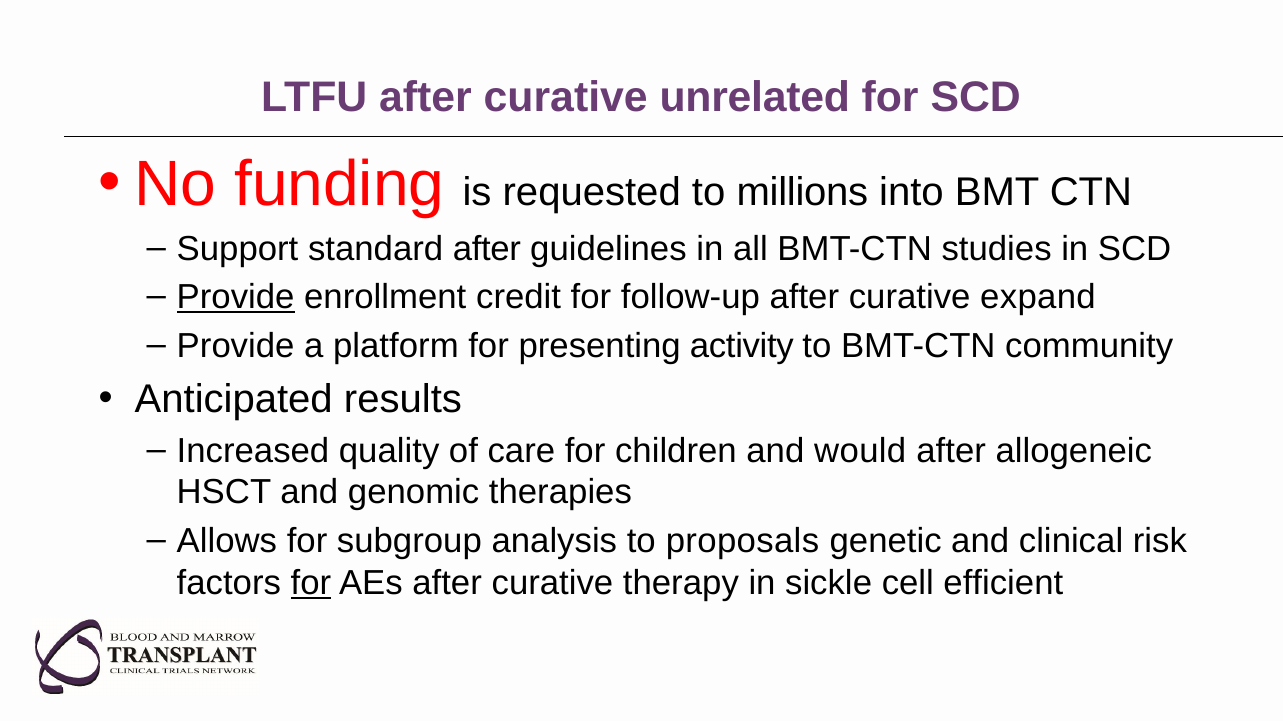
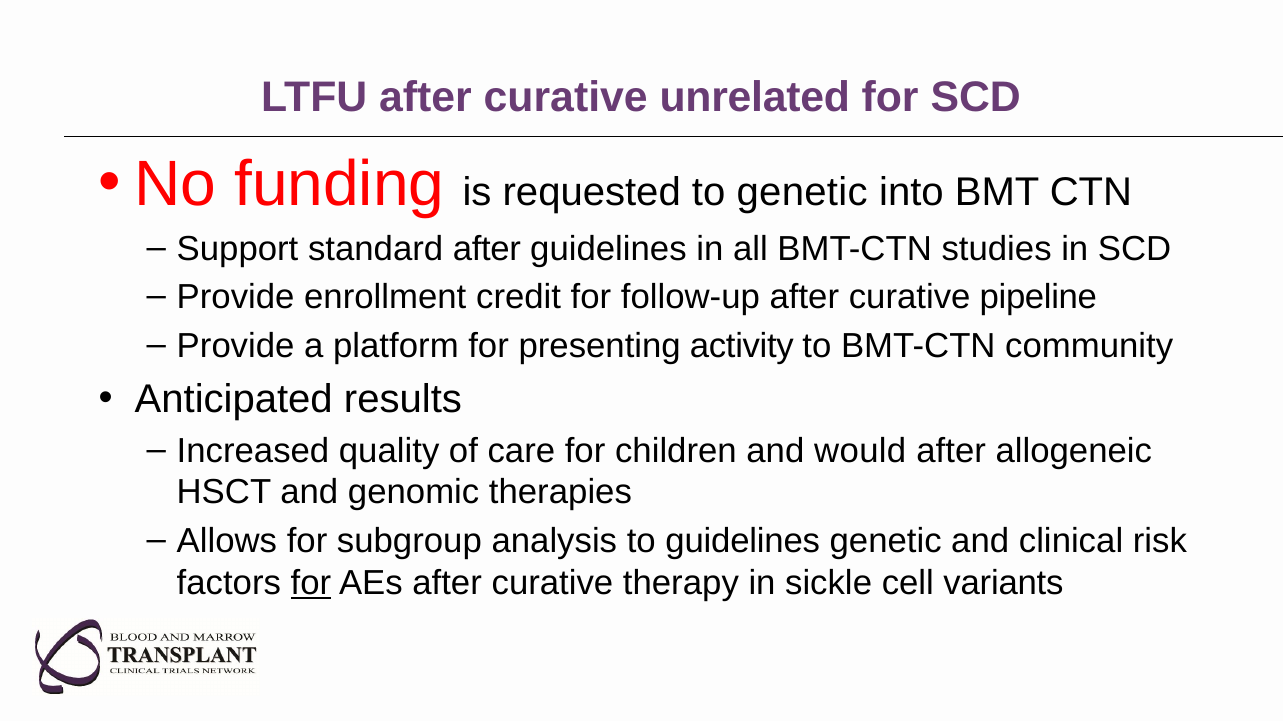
to millions: millions -> genetic (802, 192)
Provide underline: present -> none (236, 298)
expand: expand -> pipeline (1038, 298)
to proposals: proposals -> guidelines (743, 542)
efficient: efficient -> variants (1003, 583)
